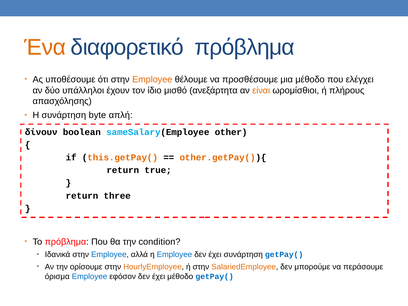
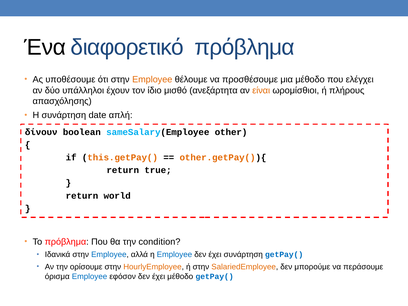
Ένα colour: orange -> black (45, 47)
byte: byte -> date (97, 115)
three: three -> world (117, 196)
